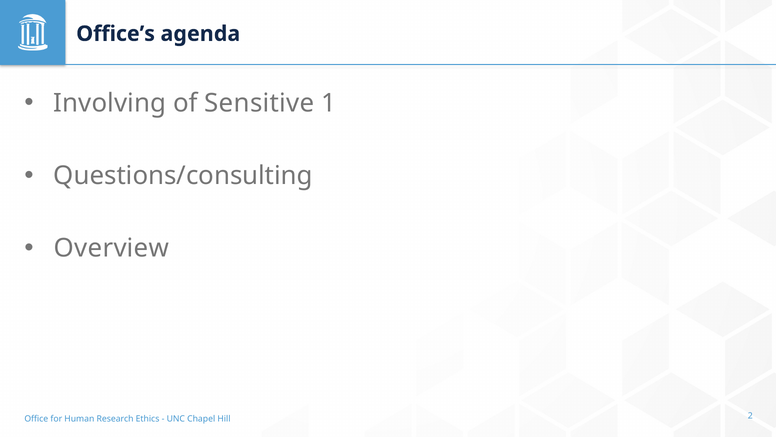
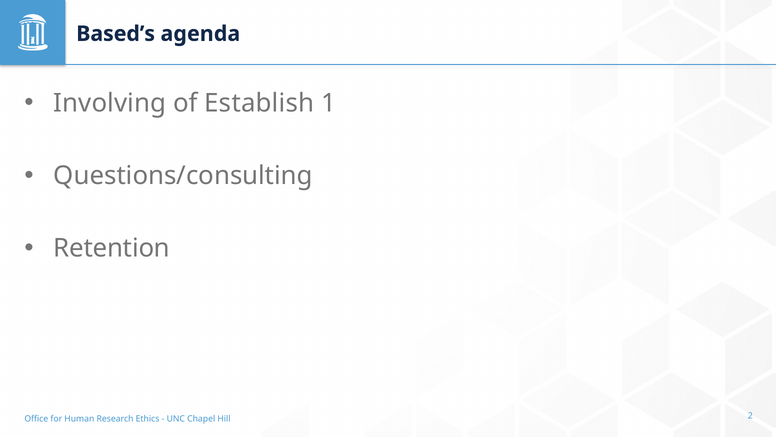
Office’s: Office’s -> Based’s (116, 34)
Sensitive: Sensitive -> Establish (259, 103)
Overview: Overview -> Retention (112, 248)
